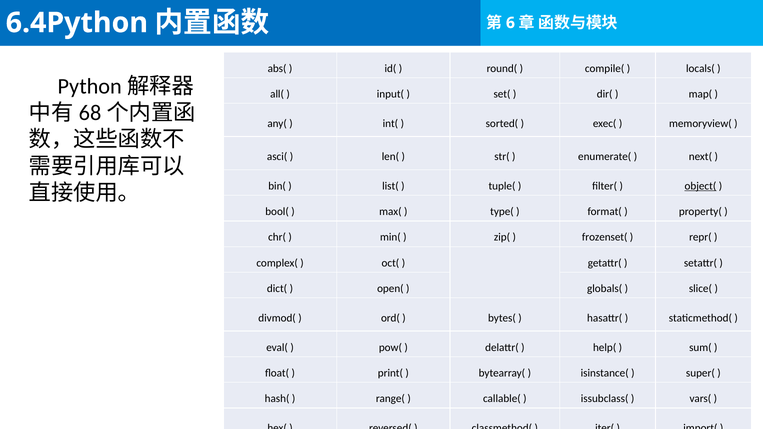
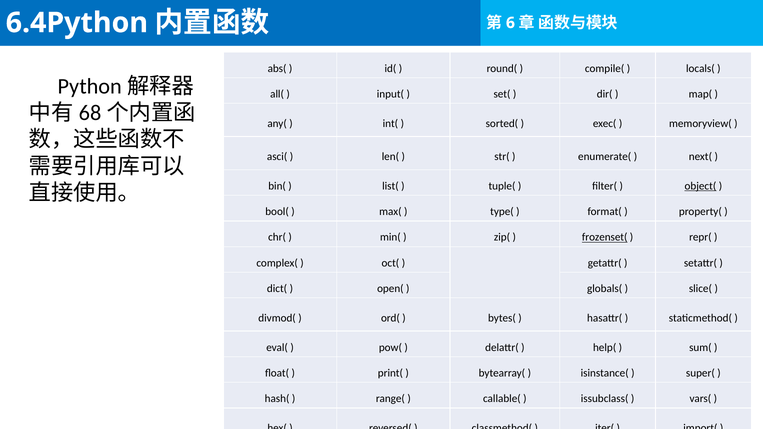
frozenset( underline: none -> present (605, 237)
